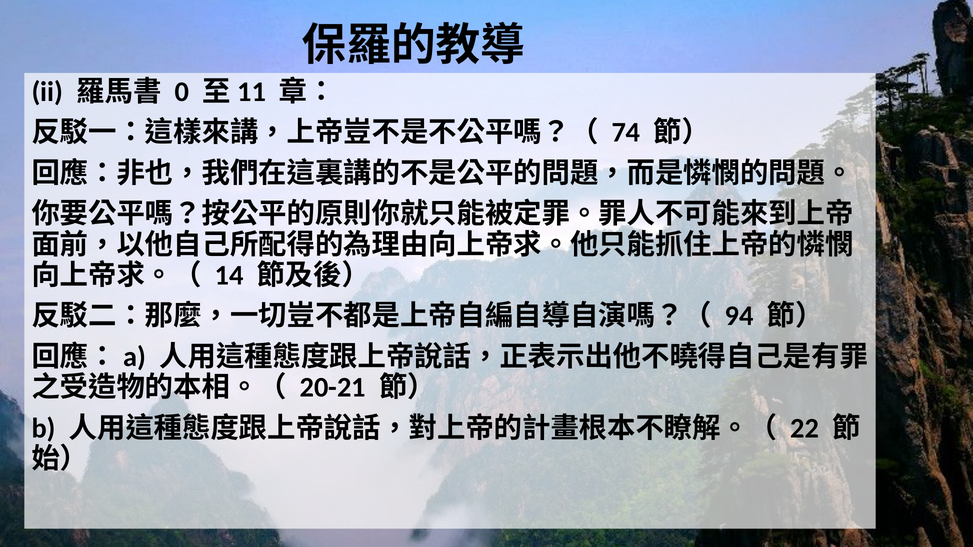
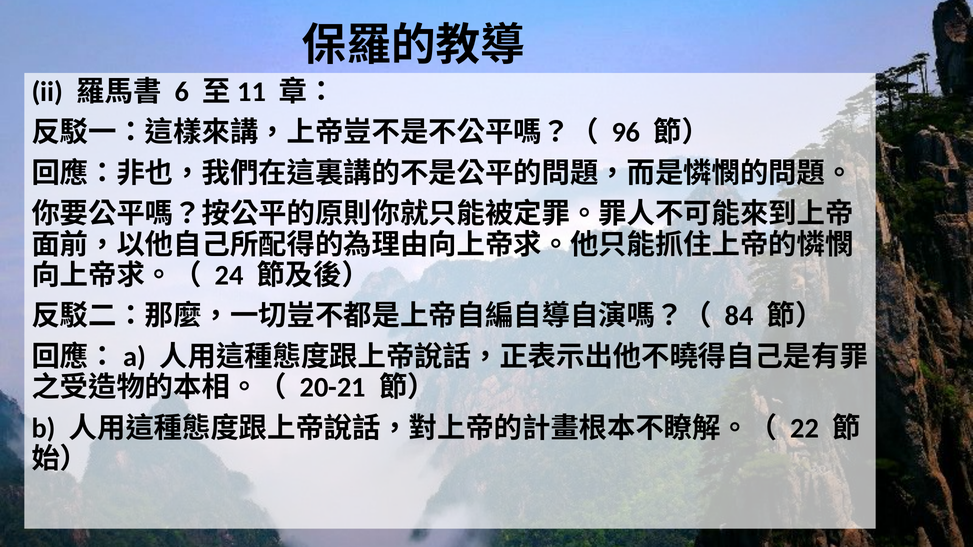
0: 0 -> 6 (182, 92)
74: 74 -> 96 (626, 133)
14: 14 -> 24 (229, 275)
94: 94 -> 84 (739, 316)
